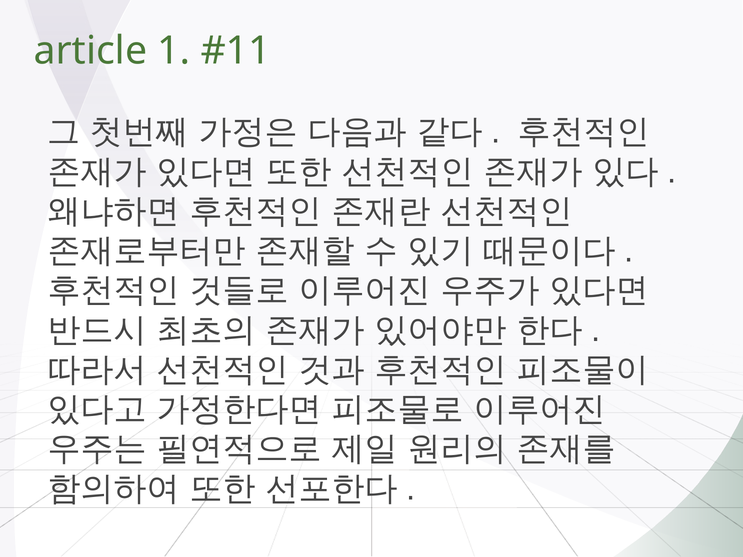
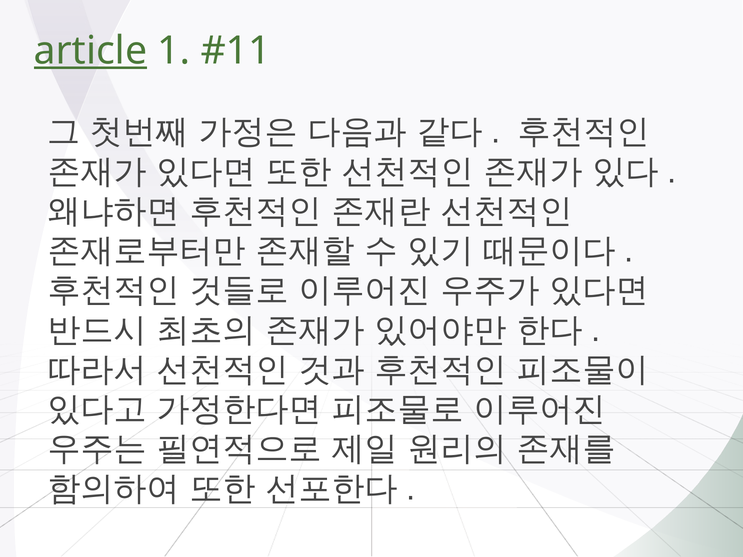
article underline: none -> present (90, 51)
